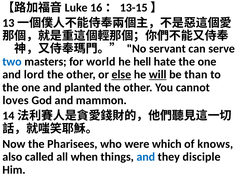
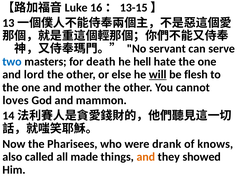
world: world -> death (101, 61)
else underline: present -> none (121, 74)
than: than -> flesh (196, 74)
planted: planted -> mother (83, 87)
which: which -> drank (167, 144)
when: when -> made (84, 156)
and colour: blue -> orange (146, 156)
disciple: disciple -> showed (202, 156)
